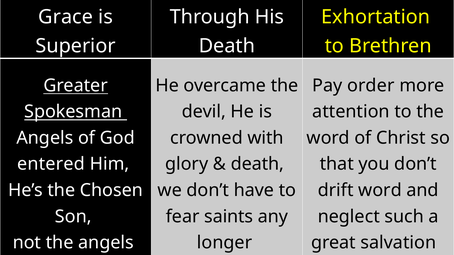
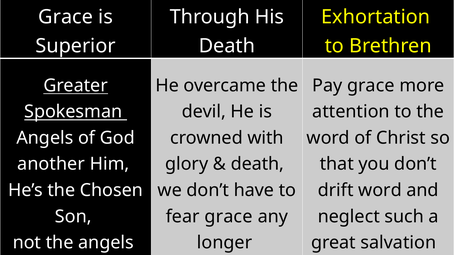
Pay order: order -> grace (371, 86)
entered: entered -> another (51, 164)
fear saints: saints -> grace (229, 217)
